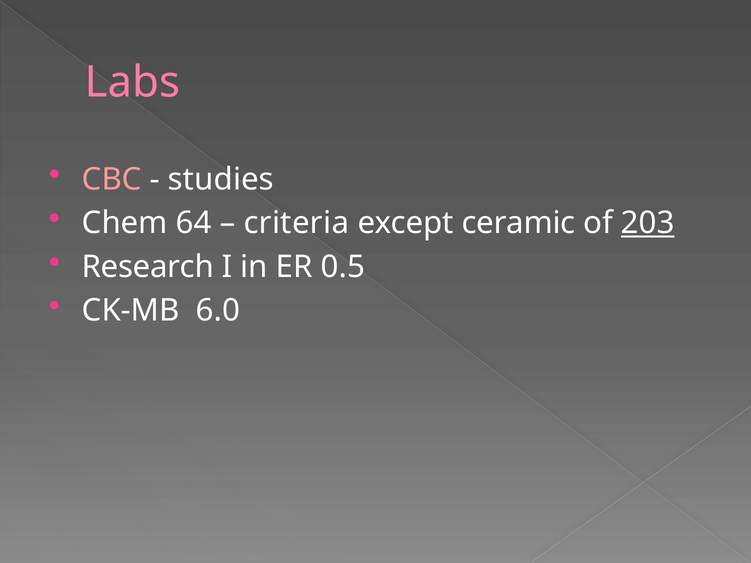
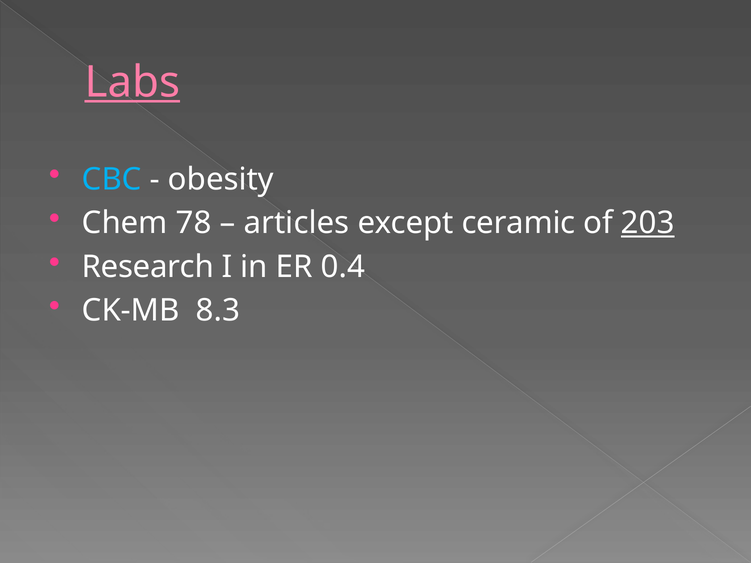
Labs underline: none -> present (132, 82)
CBC colour: pink -> light blue (112, 179)
studies: studies -> obesity (221, 179)
64: 64 -> 78 (194, 223)
criteria: criteria -> articles (296, 223)
0.5: 0.5 -> 0.4 (343, 267)
6.0: 6.0 -> 8.3 (218, 311)
